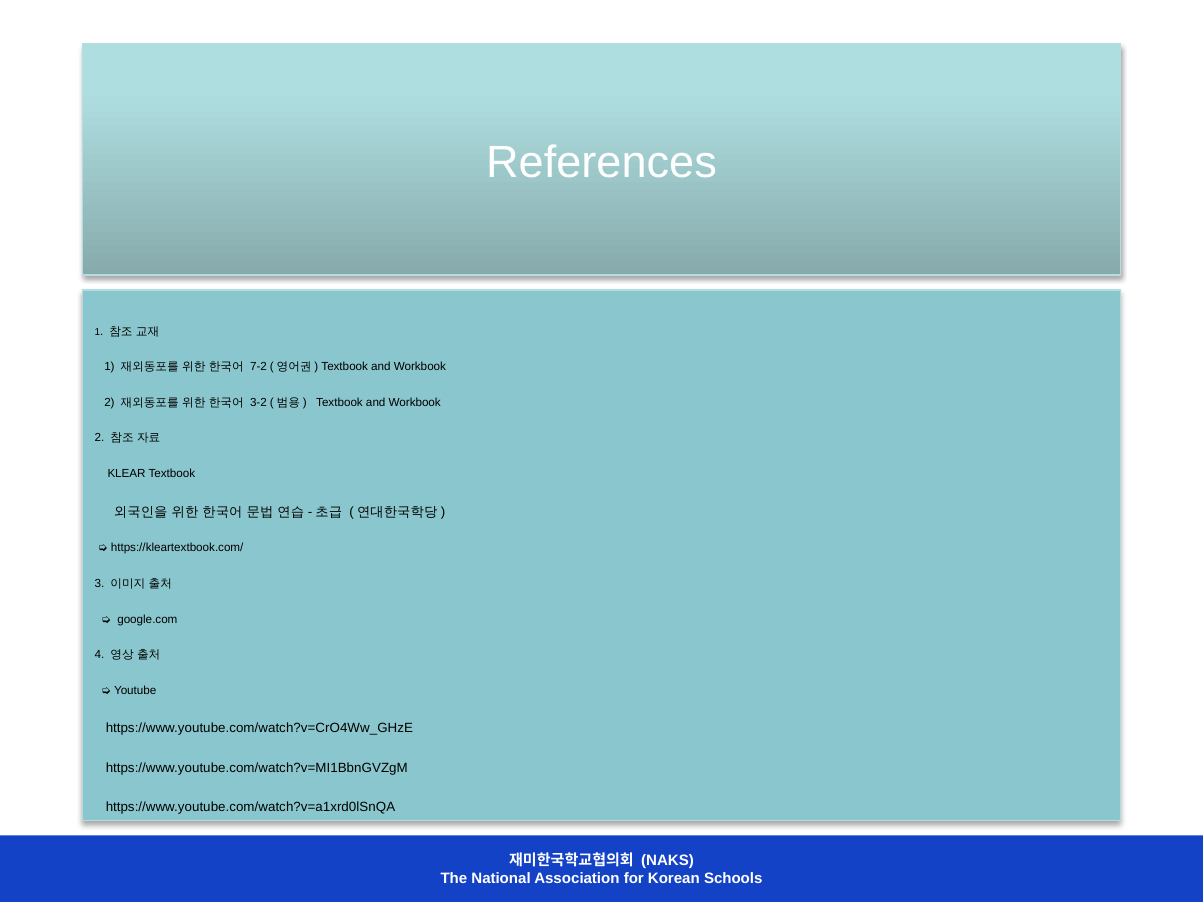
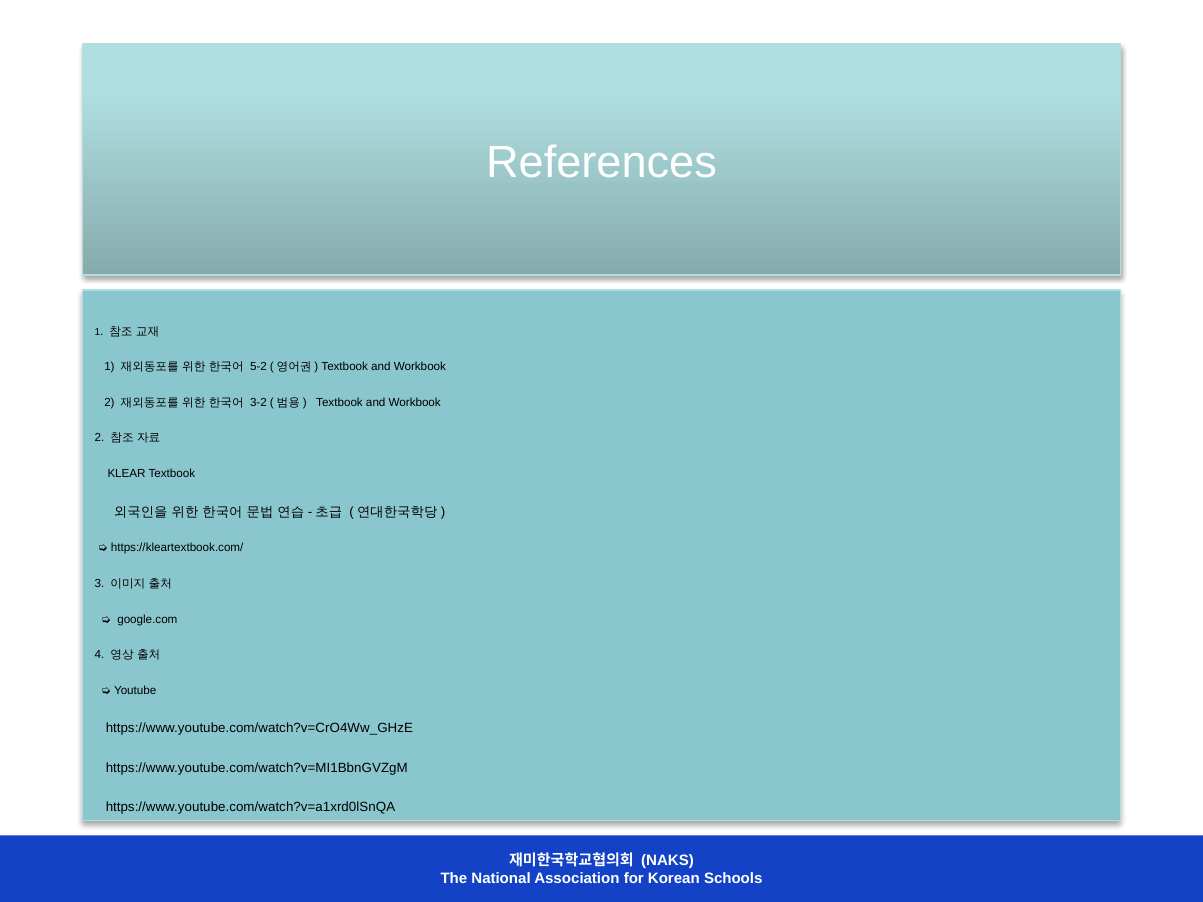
7-2: 7-2 -> 5-2 (258, 367)
